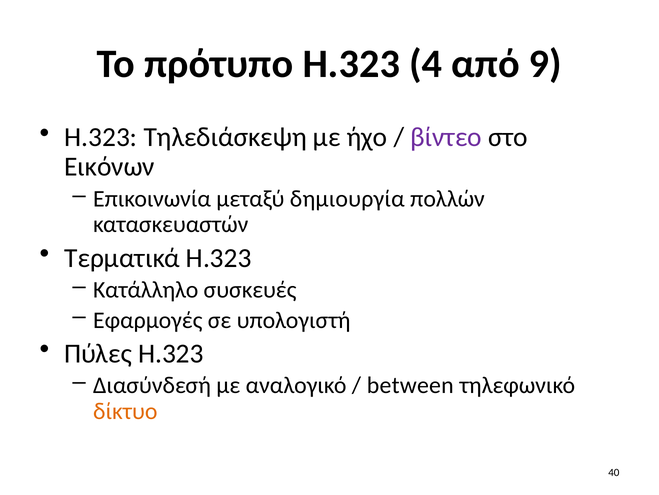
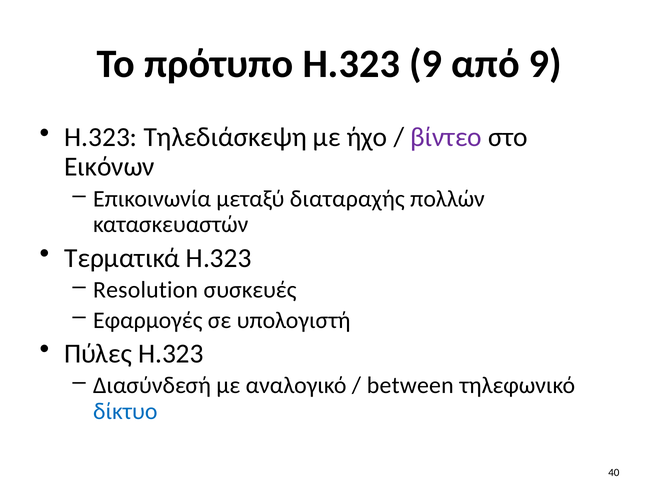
H.323 4: 4 -> 9 (425, 64)
δημιουργία: δημιουργία -> διαταραχής (347, 198)
Κατάλληλο: Κατάλληλο -> Resolution (146, 289)
δίκτυο colour: orange -> blue (125, 411)
